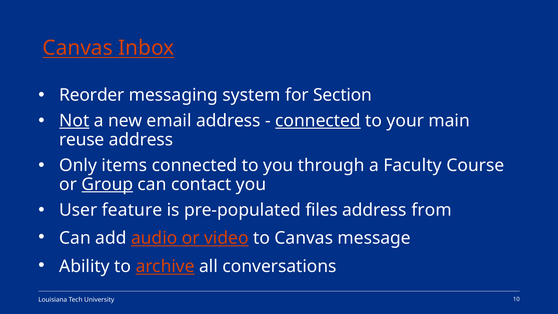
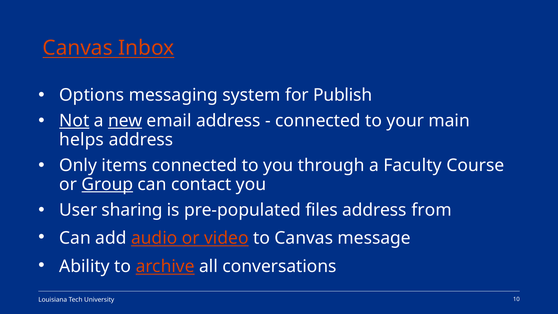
Reorder: Reorder -> Options (92, 95)
Section: Section -> Publish (343, 95)
new underline: none -> present (125, 121)
connected underline: present -> none (318, 121)
reuse: reuse -> helps (82, 140)
feature: feature -> sharing (132, 210)
